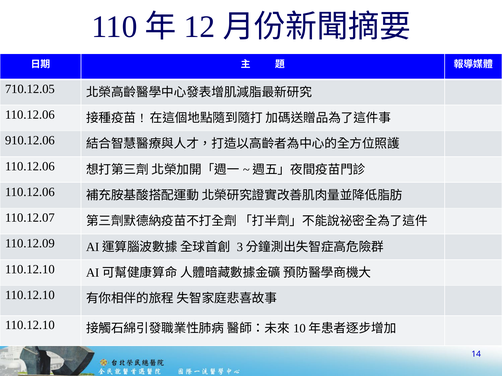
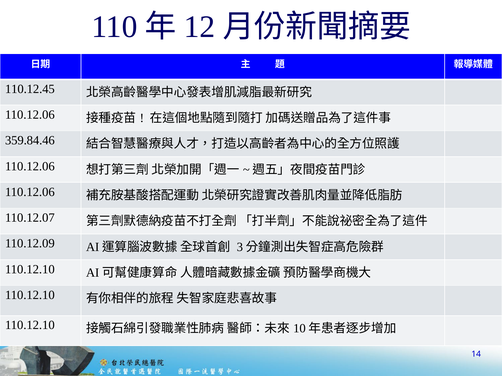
710.12.05: 710.12.05 -> 110.12.45 (30, 89)
910.12.06: 910.12.06 -> 359.84.46 (30, 141)
